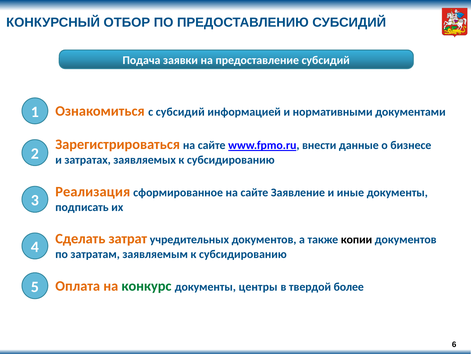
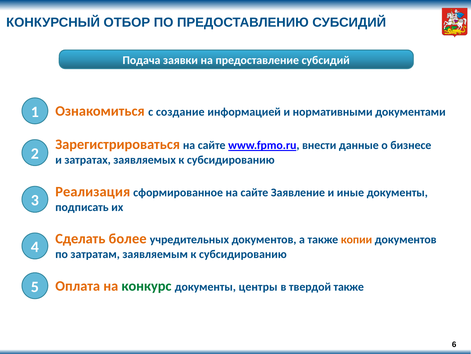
с субсидий: субсидий -> создание (180, 112)
затрат: затрат -> более (128, 238)
копии colour: black -> orange (357, 239)
твердой более: более -> также (349, 286)
